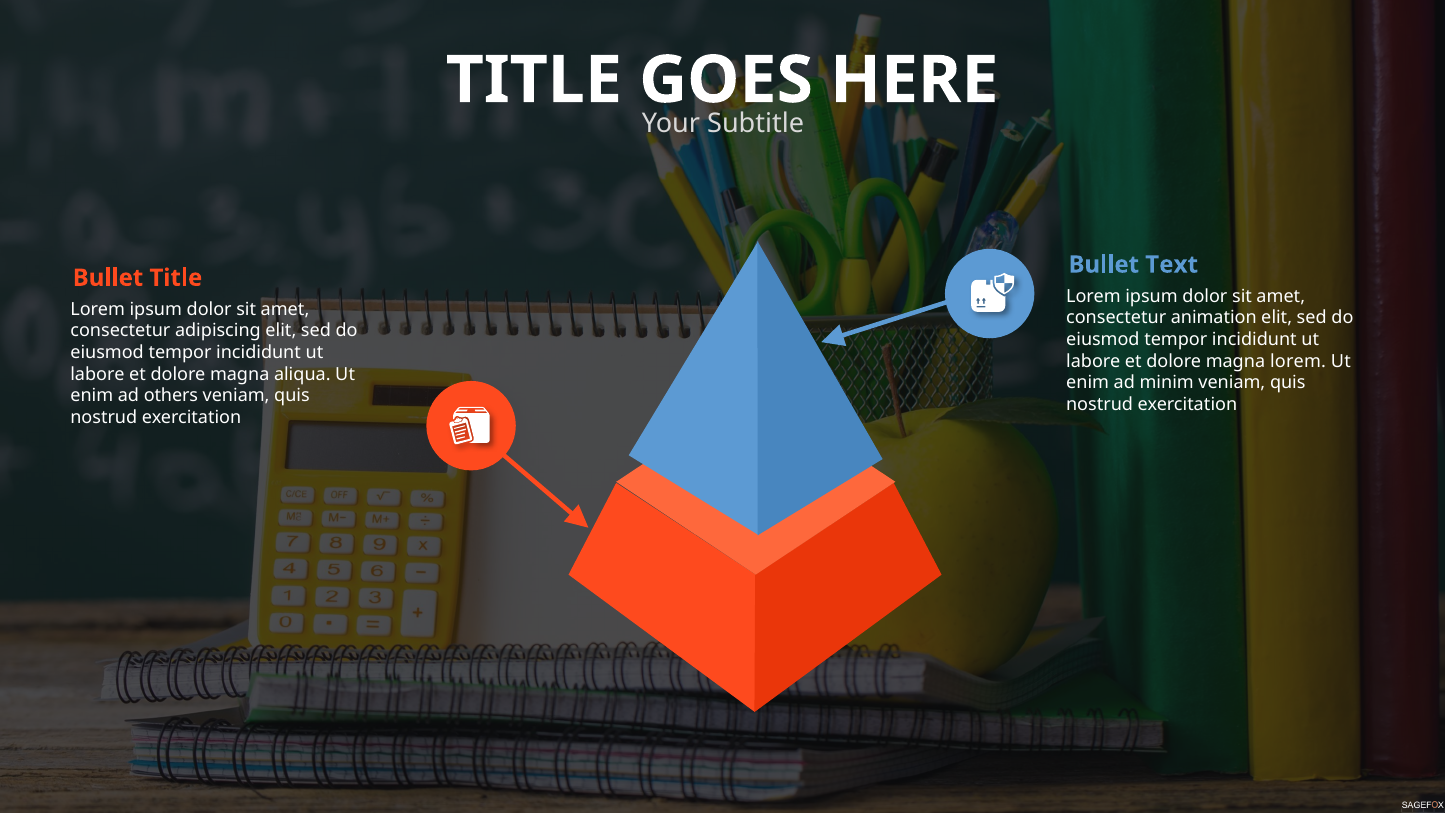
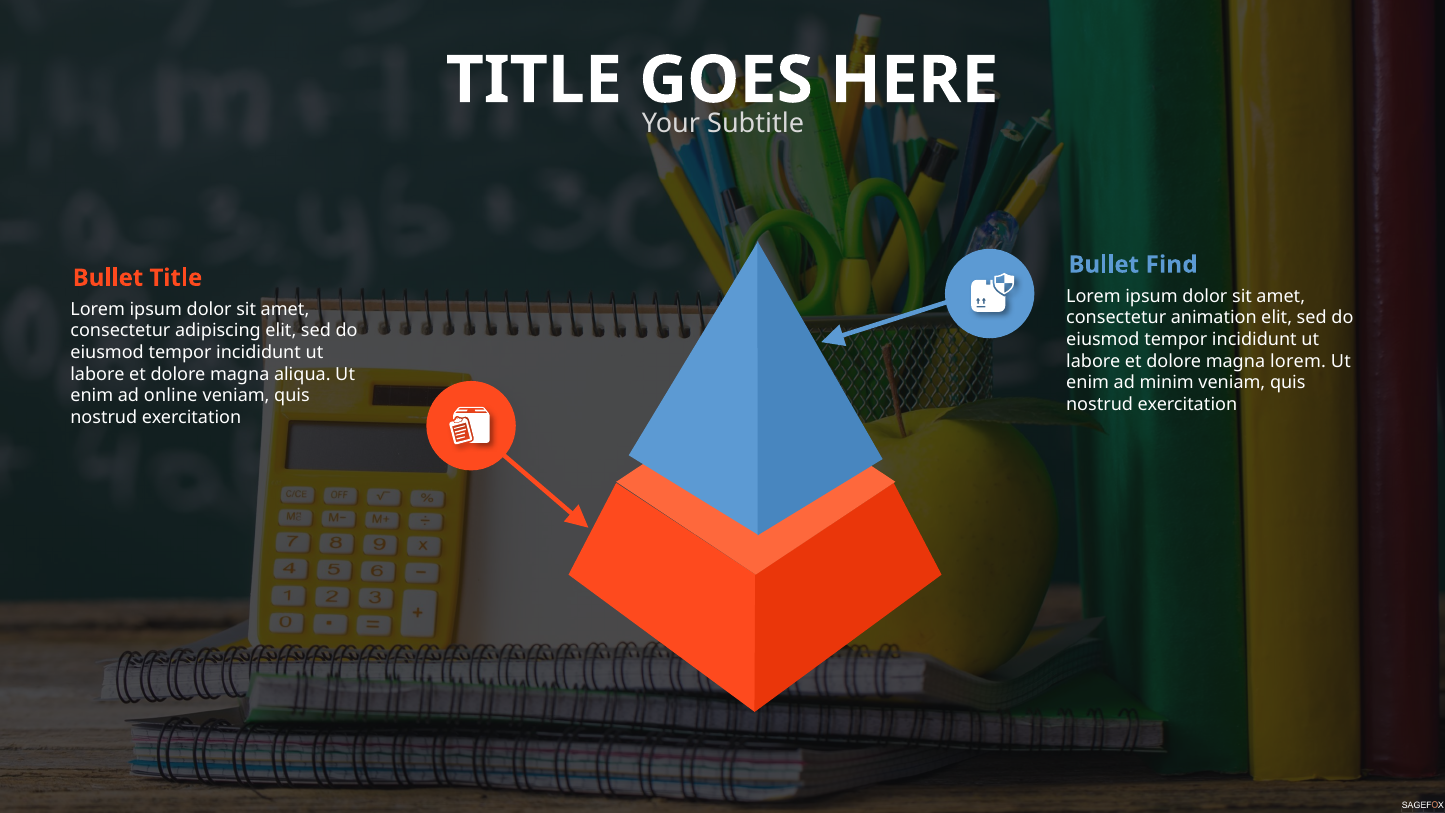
Text: Text -> Find (1172, 265)
others: others -> online (171, 396)
